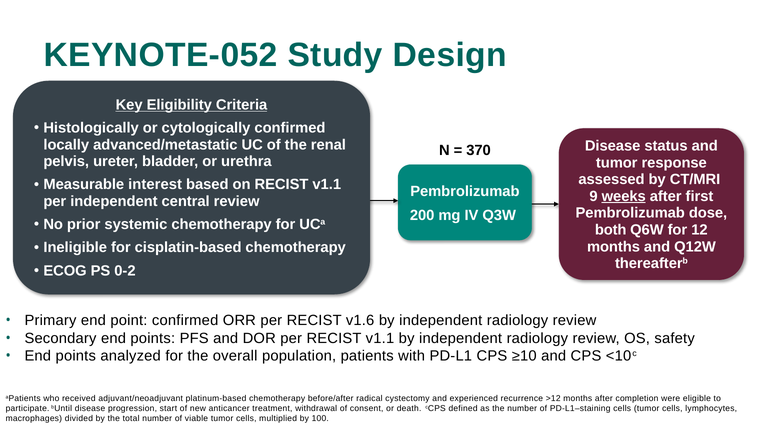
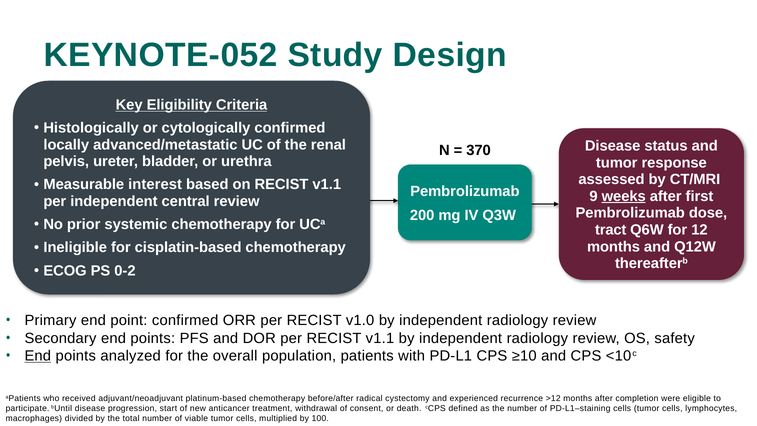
both: both -> tract (611, 230)
v1.6: v1.6 -> v1.0 (360, 320)
End underline: none -> present (38, 356)
